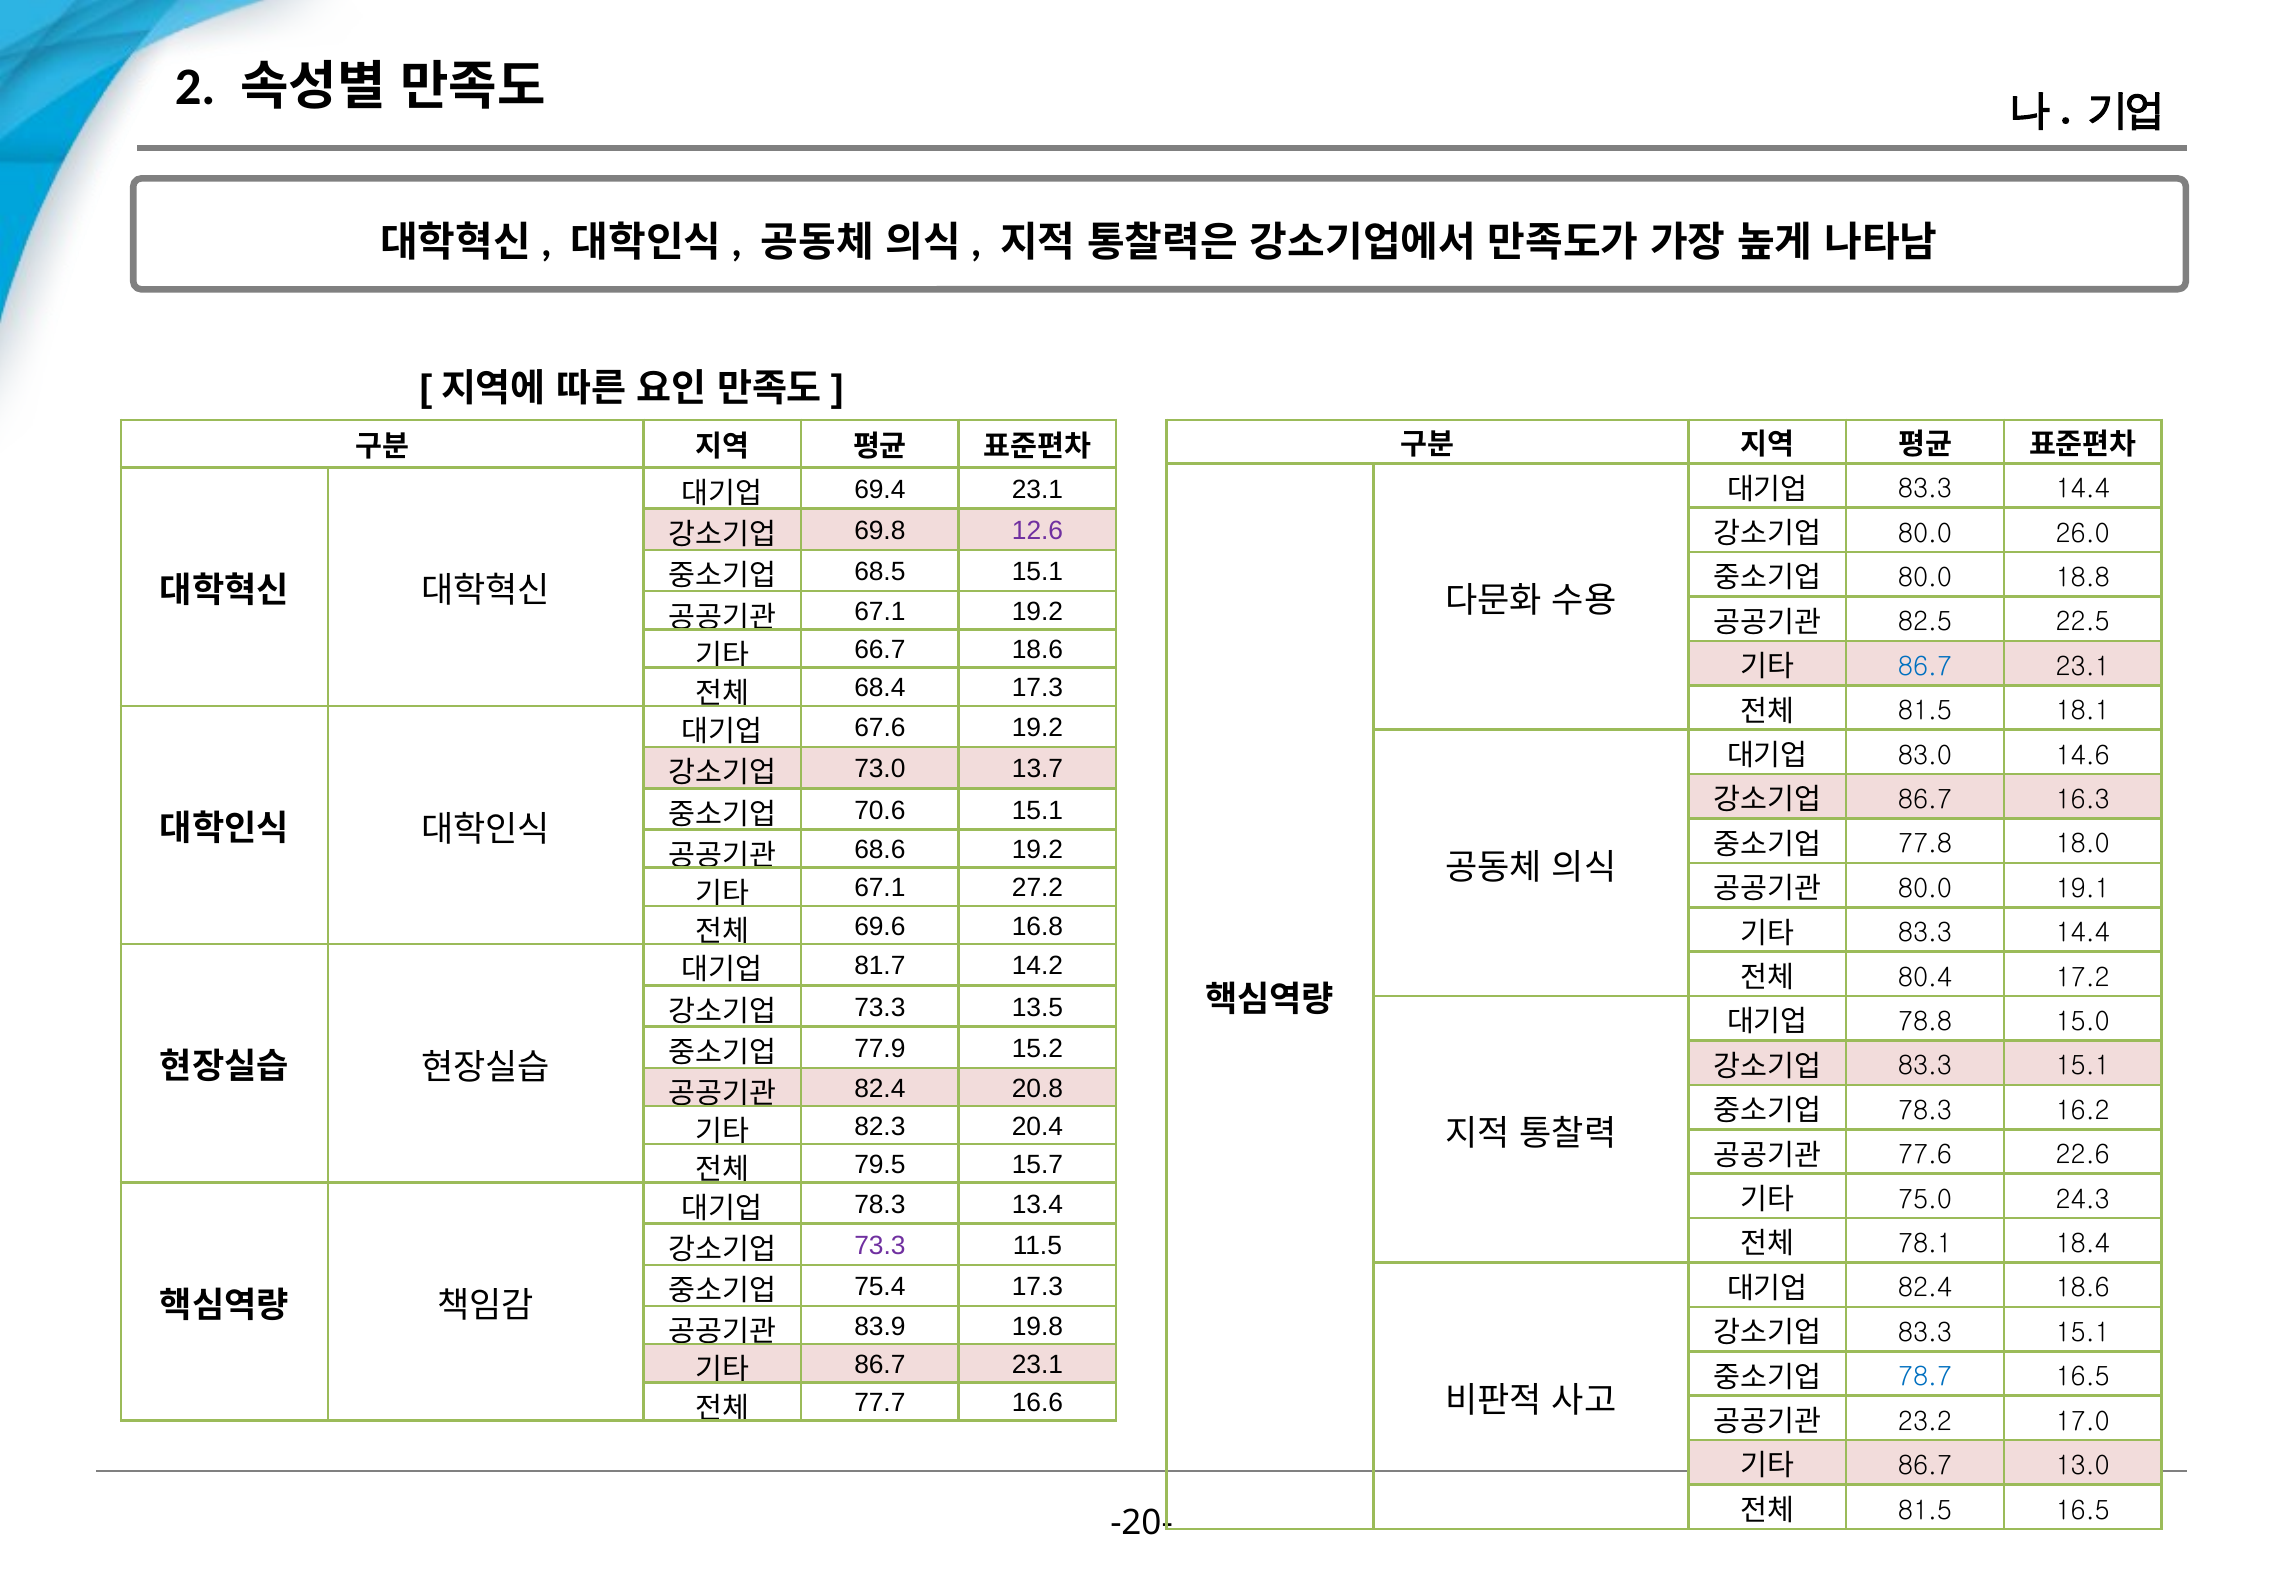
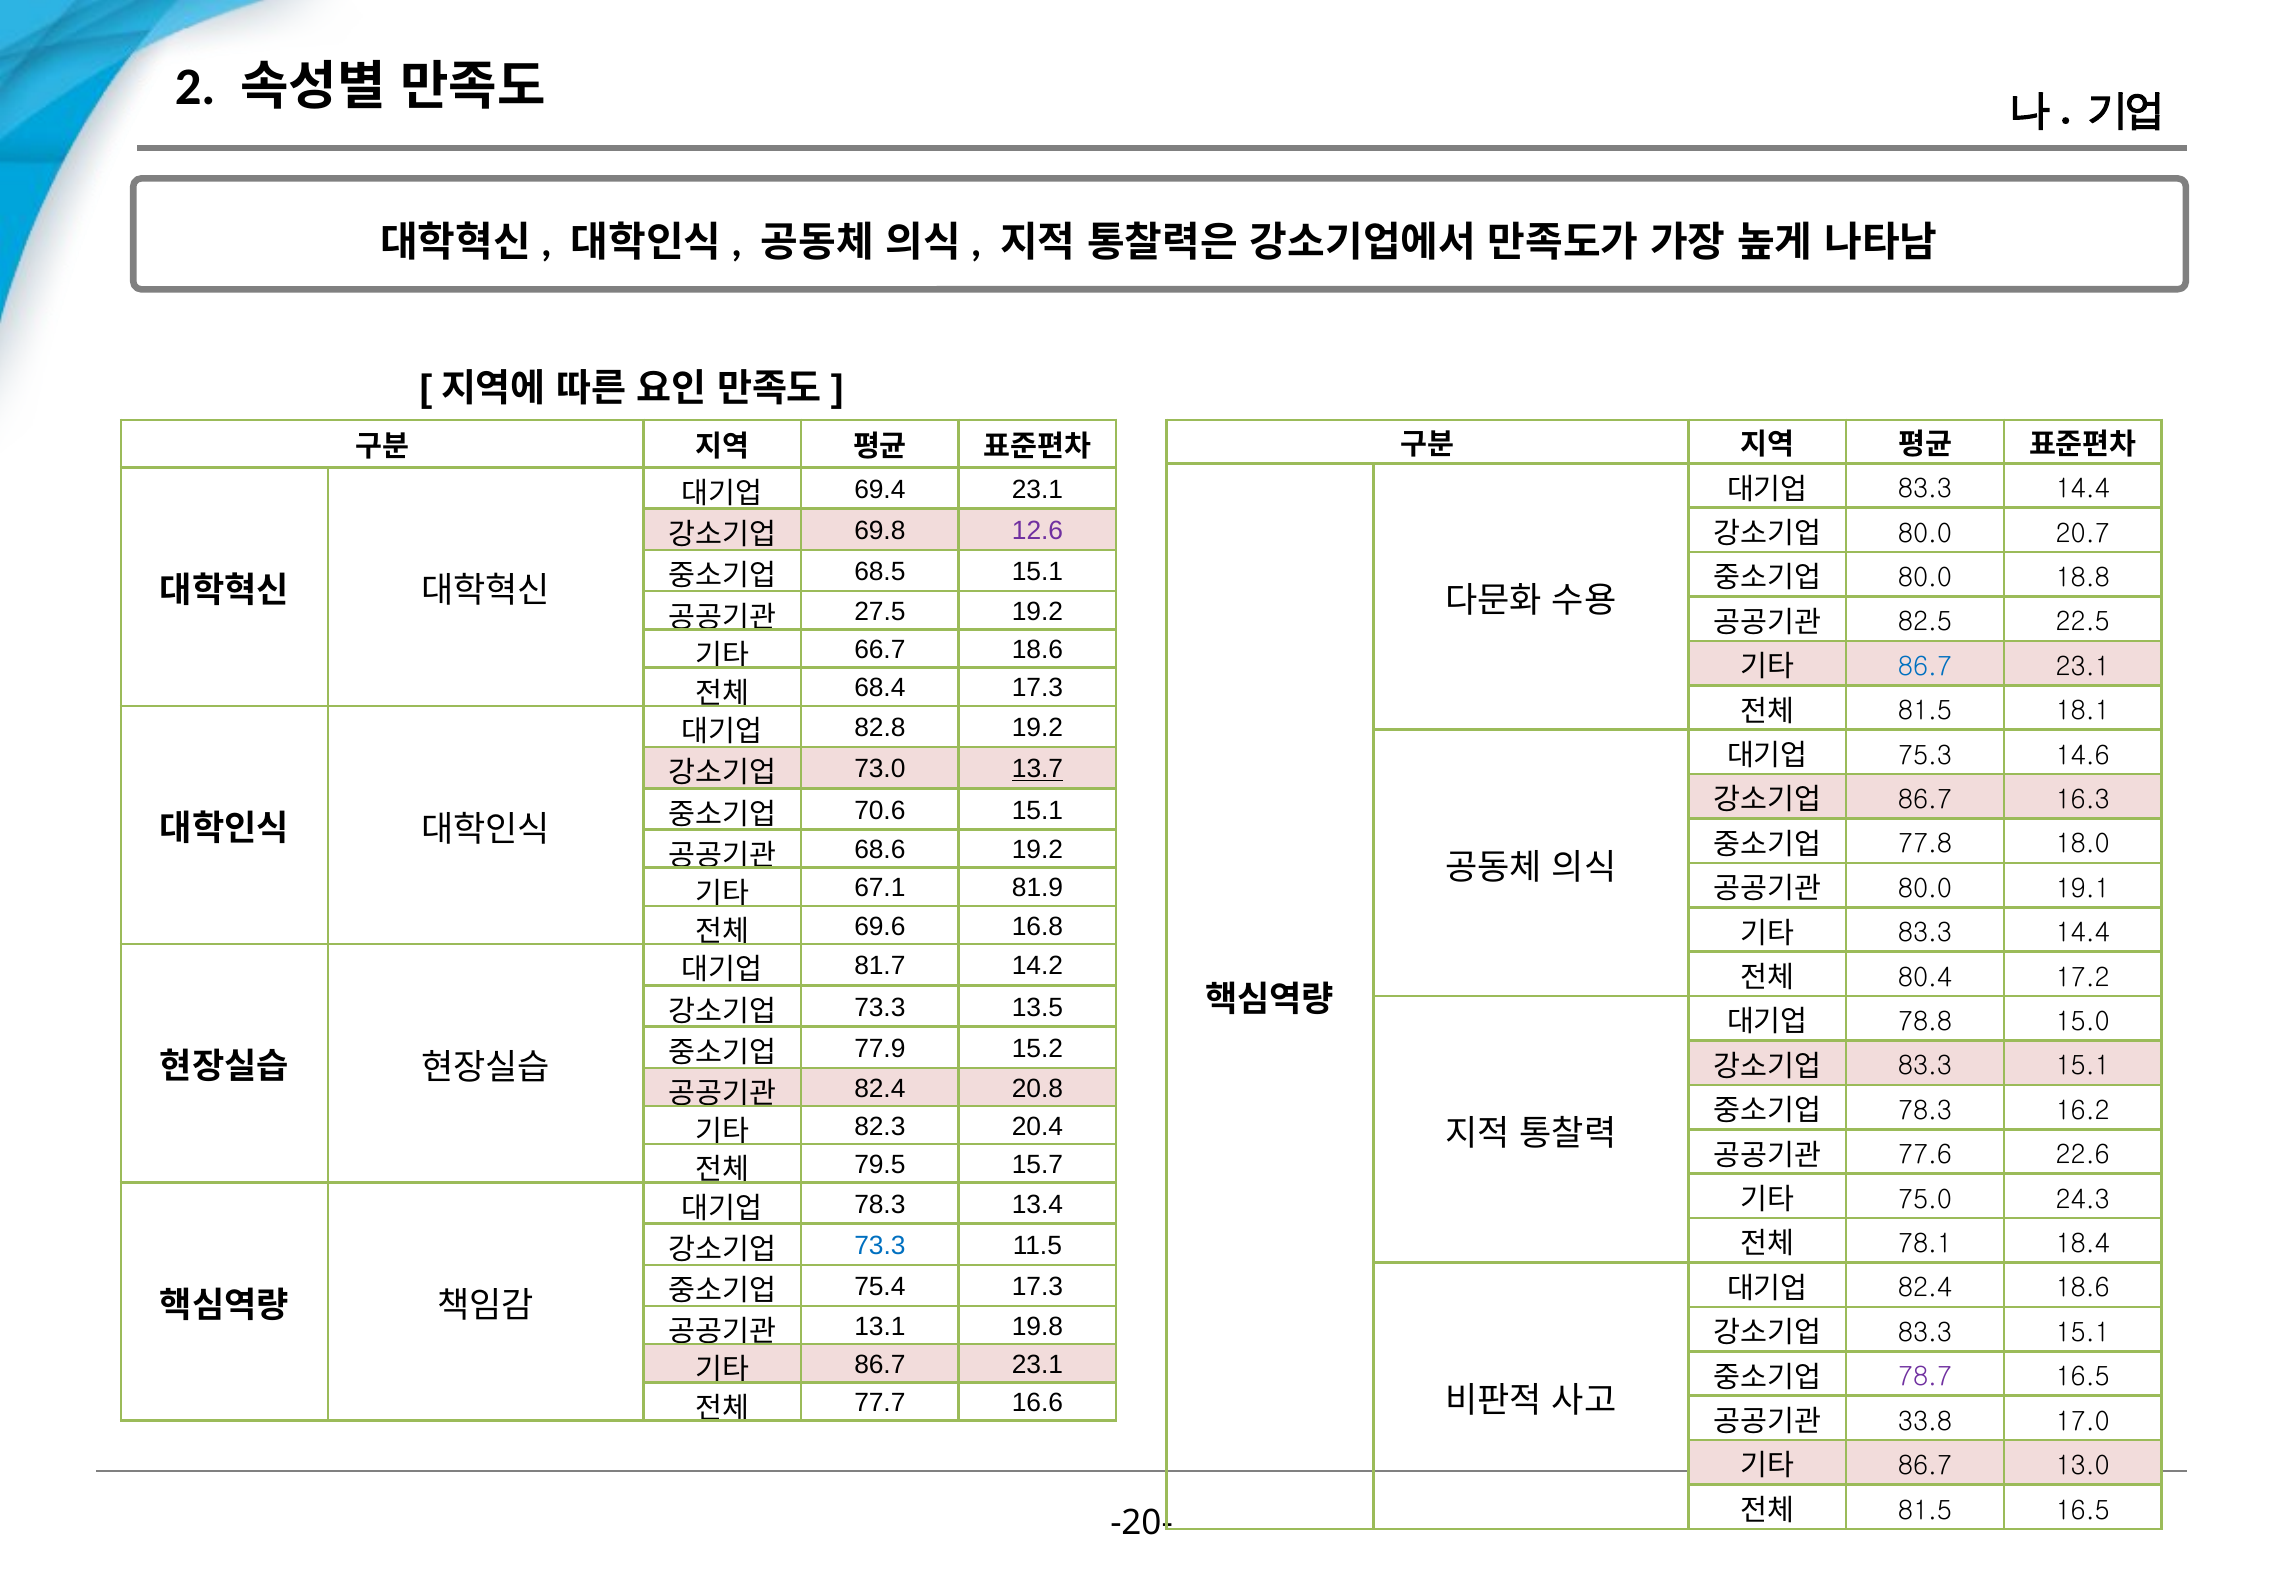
26.0: 26.0 -> 20.7 (2083, 533)
67.1: 67.1 -> 27.5 (880, 612)
67.6: 67.6 -> 82.8 (880, 728)
83.0: 83.0 -> 75.3 (1925, 755)
13.7 underline: none -> present (1038, 769)
27.2: 27.2 -> 81.9 (1038, 888)
73.3 colour: purple -> blue (880, 1245)
83.9: 83.9 -> 13.1 (880, 1326)
78.7 colour: blue -> purple (1925, 1377)
23.2: 23.2 -> 33.8 (1925, 1421)
